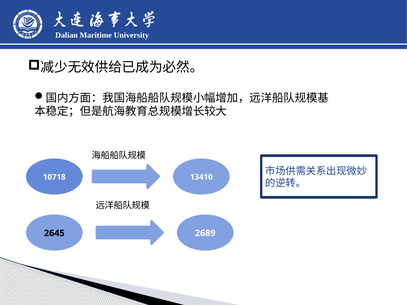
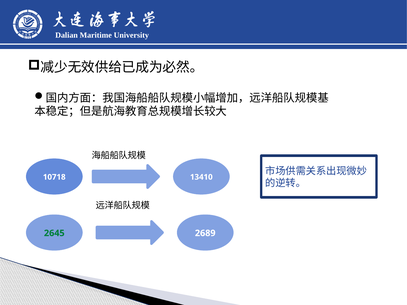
2645 colour: black -> green (54, 233)
